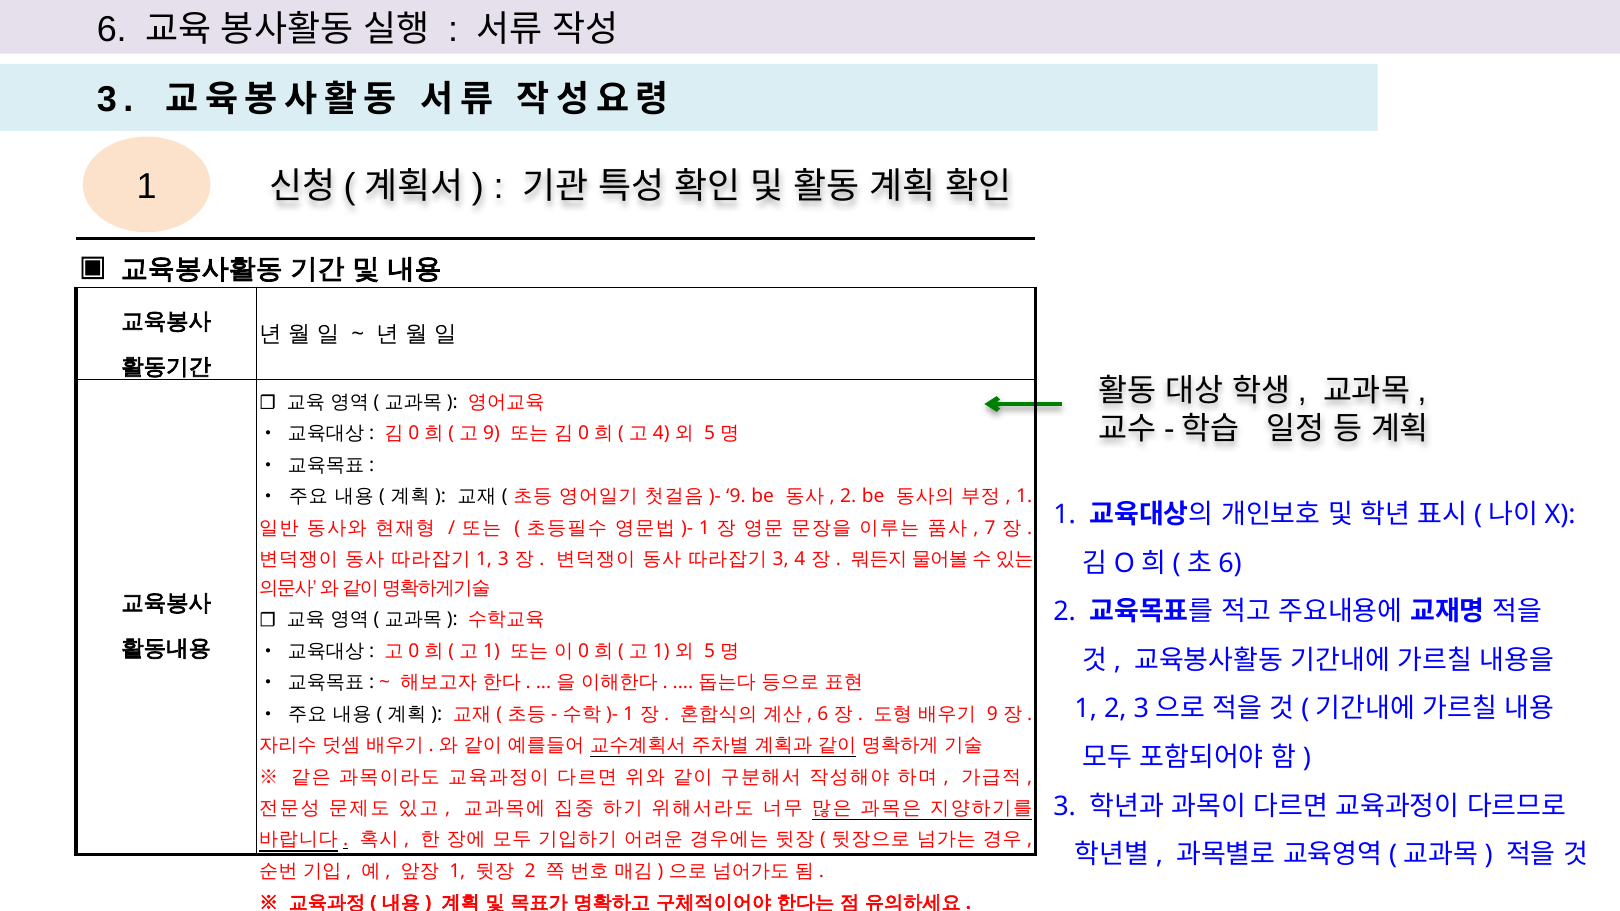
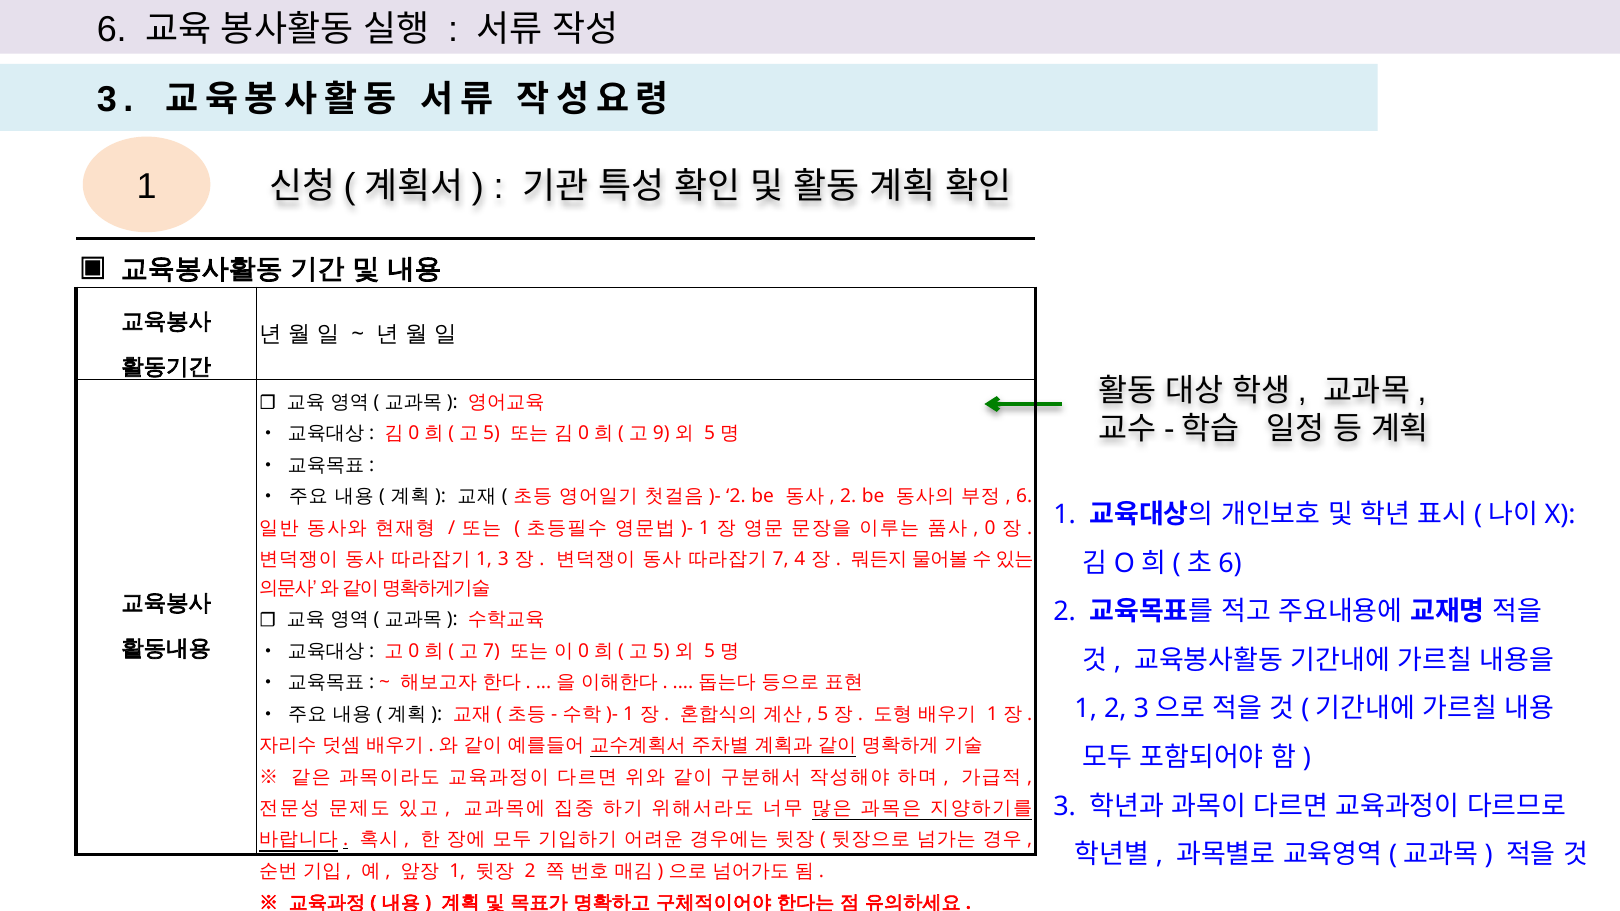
9: 9 -> 5 (491, 434)
4: 4 -> 9 (661, 434)
9: 9 -> 2 (736, 497)
1: 1 -> 6 (1024, 497)
7: 7 -> 0 (990, 528)
3: 3 -> 7 (781, 560)
1: 1 -> 7 (491, 651)
1: 1 -> 5 (661, 651)
6: 6 -> 5 (823, 714)
9: 9 -> 1 (992, 714)
